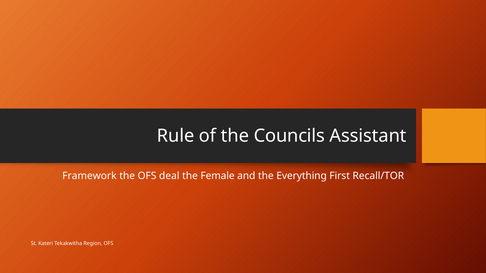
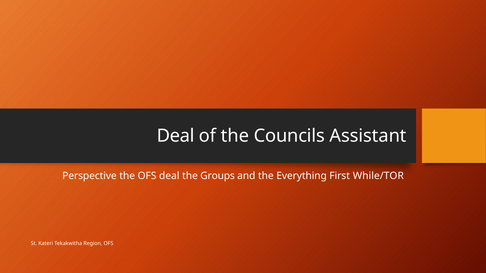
Rule: Rule -> Deal (176, 136)
Framework: Framework -> Perspective (89, 176)
Female: Female -> Groups (218, 176)
Recall/TOR: Recall/TOR -> While/TOR (378, 176)
